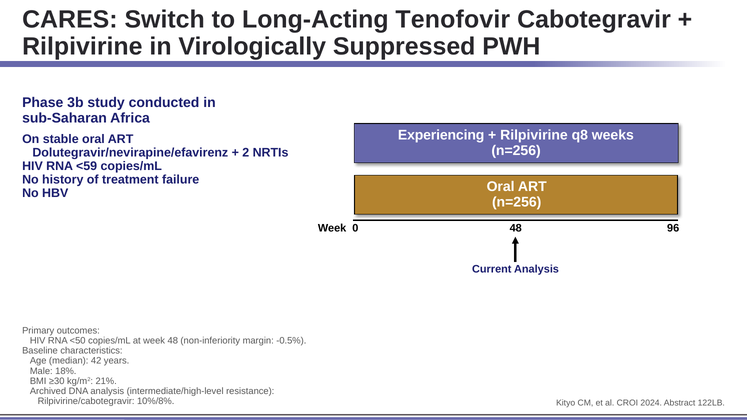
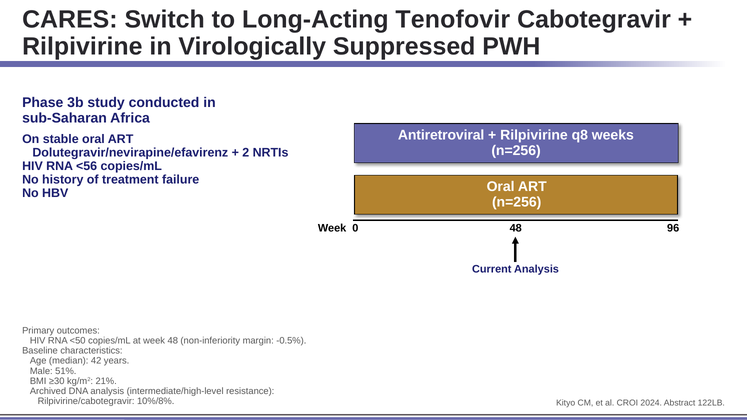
Experiencing: Experiencing -> Antiretroviral (441, 135)
<59: <59 -> <56 (87, 166)
18%: 18% -> 51% (66, 371)
